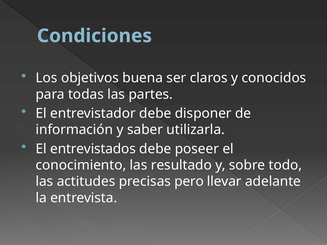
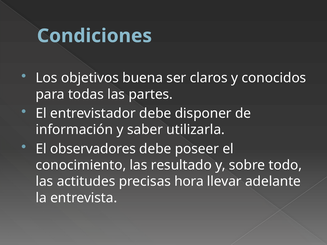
entrevistados: entrevistados -> observadores (93, 149)
pero: pero -> hora (189, 182)
